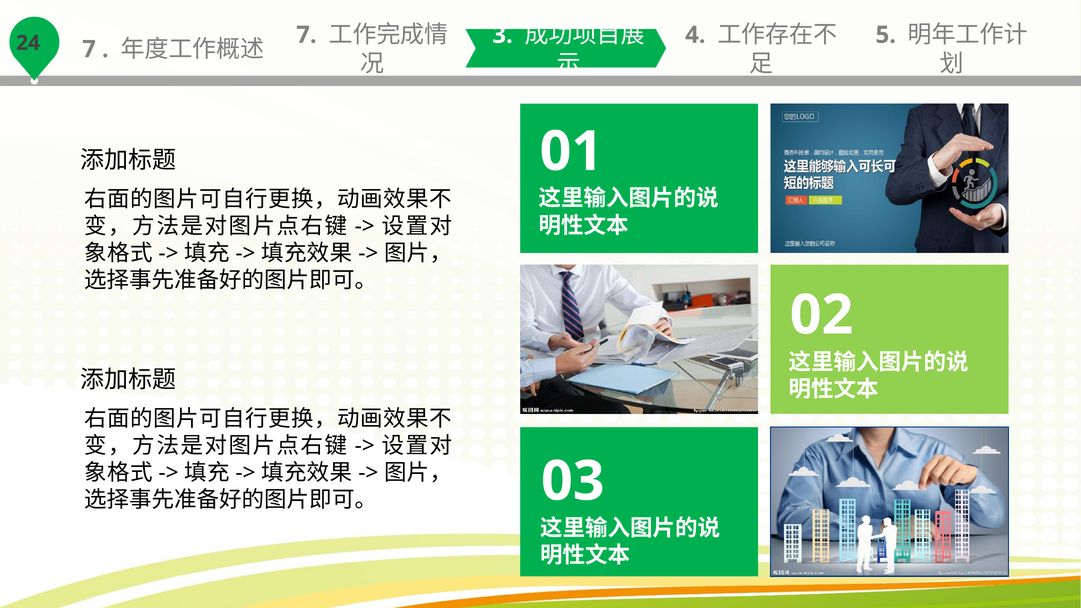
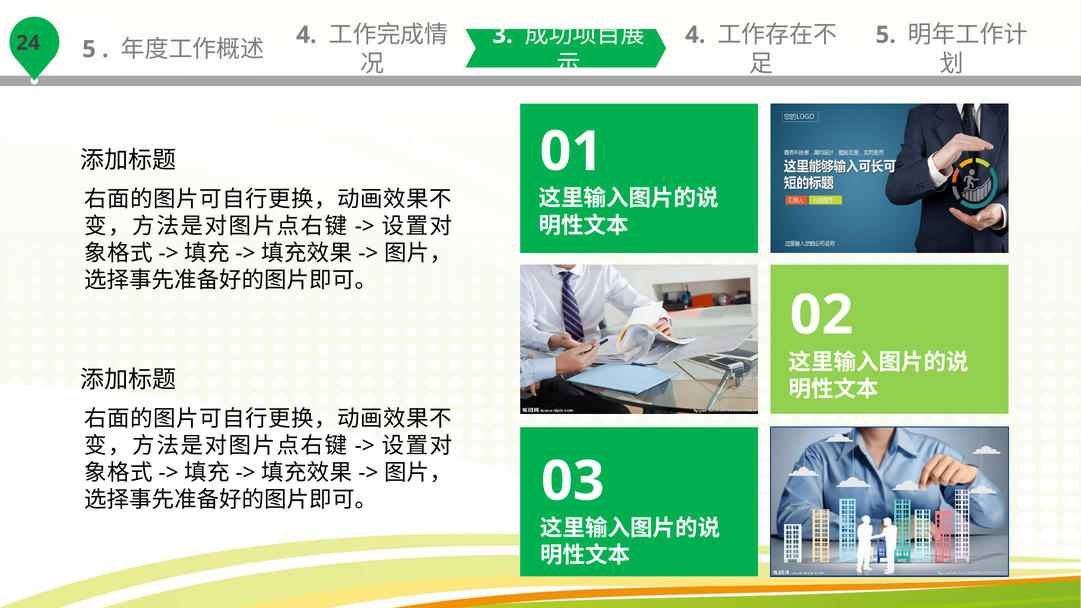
7: 7 -> 5 (89, 49)
7: 7 -> 4 (306, 35)
